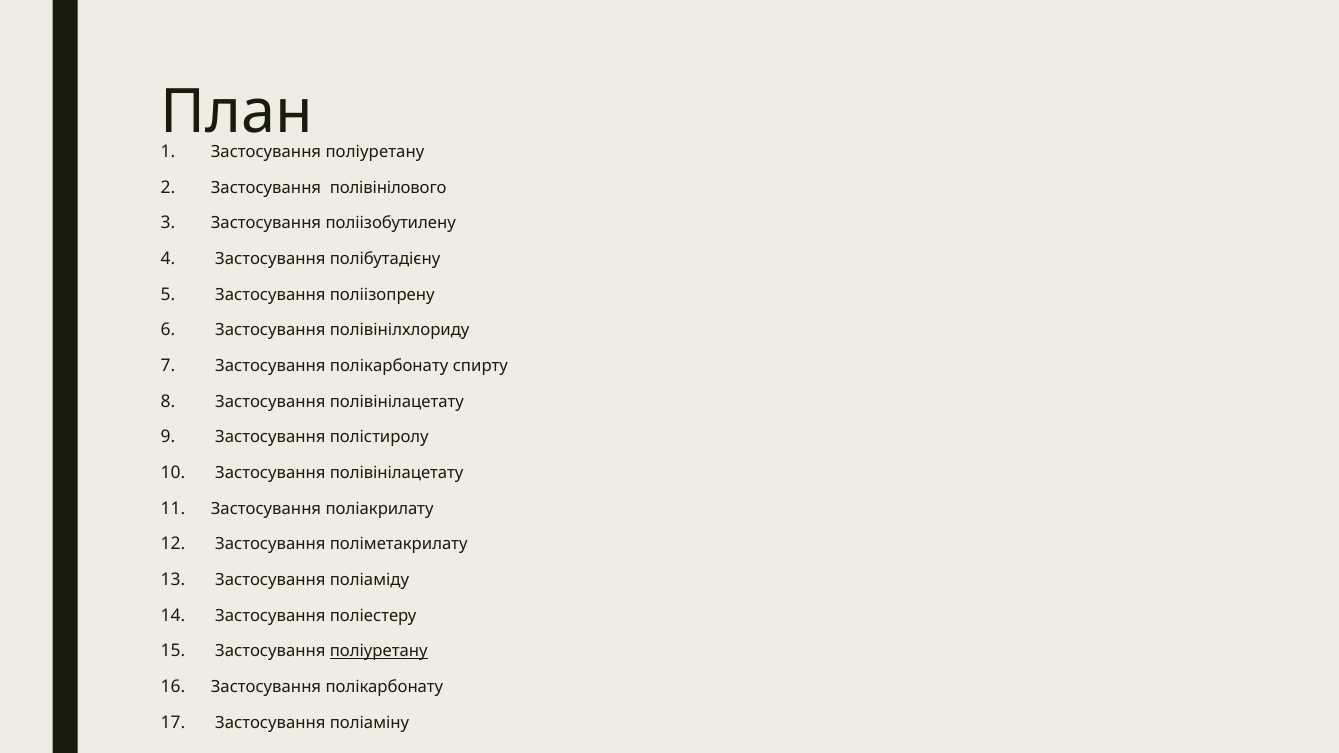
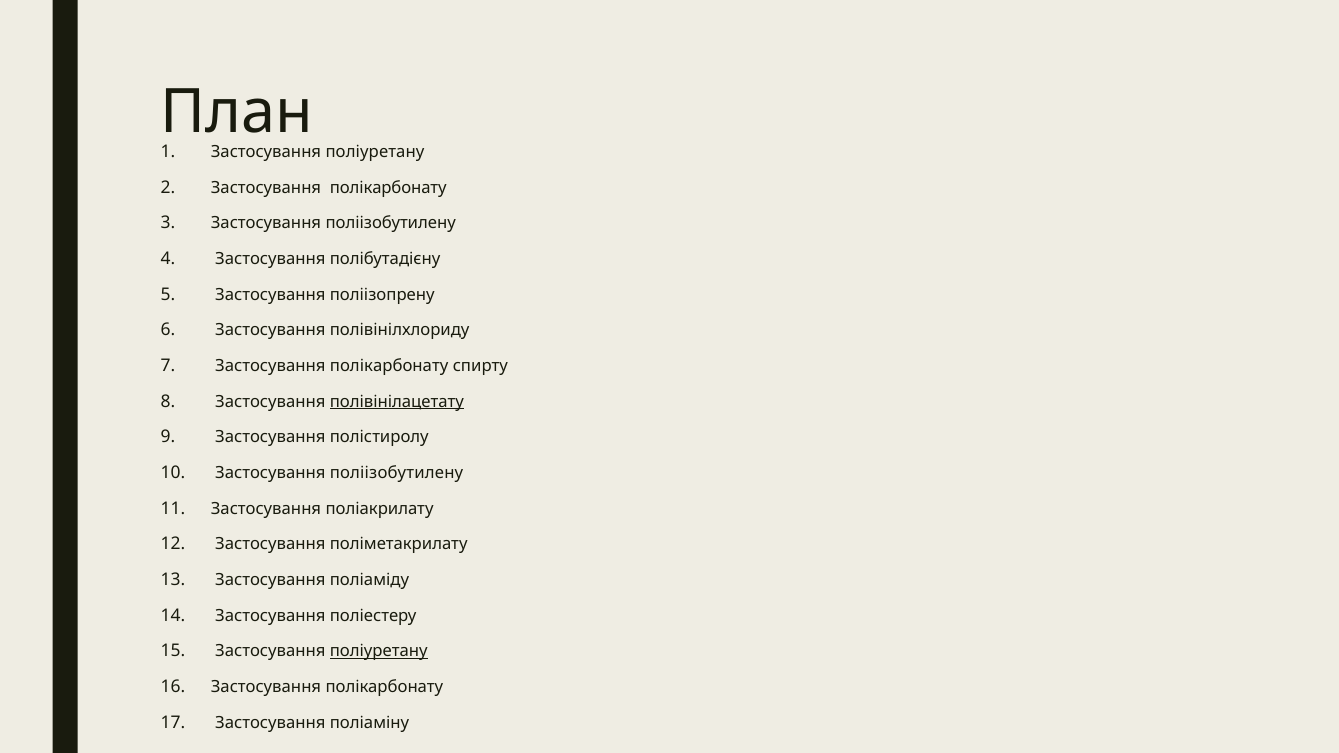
полівінілового: полівінілового -> полікарбонату (388, 188)
полівінілацетату underline: none -> present (397, 402)
полівінілацетату: полівінілацетату -> поліізобутилену (397, 473)
